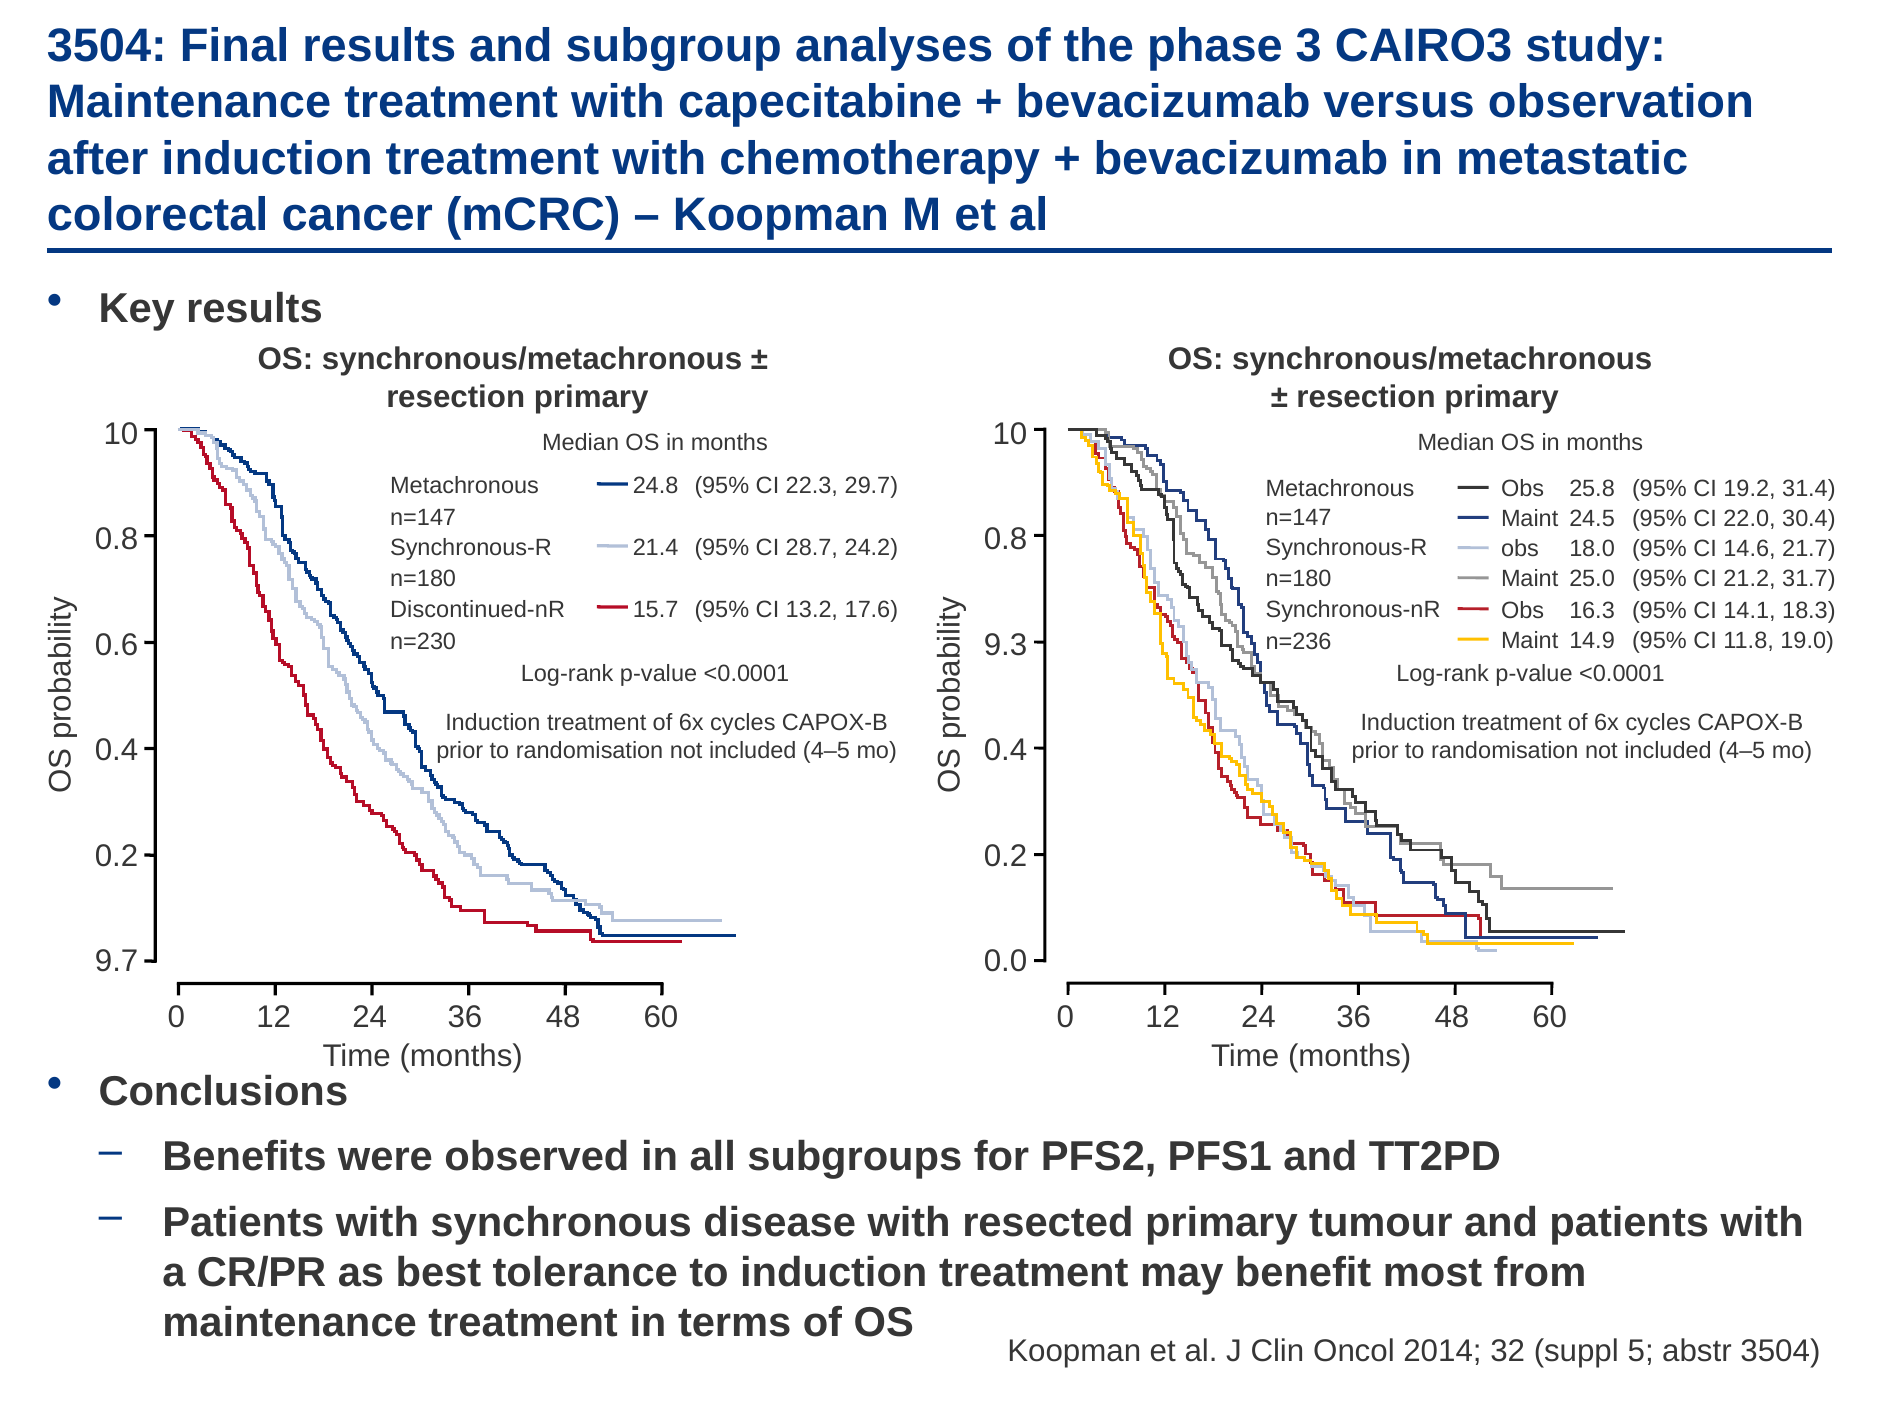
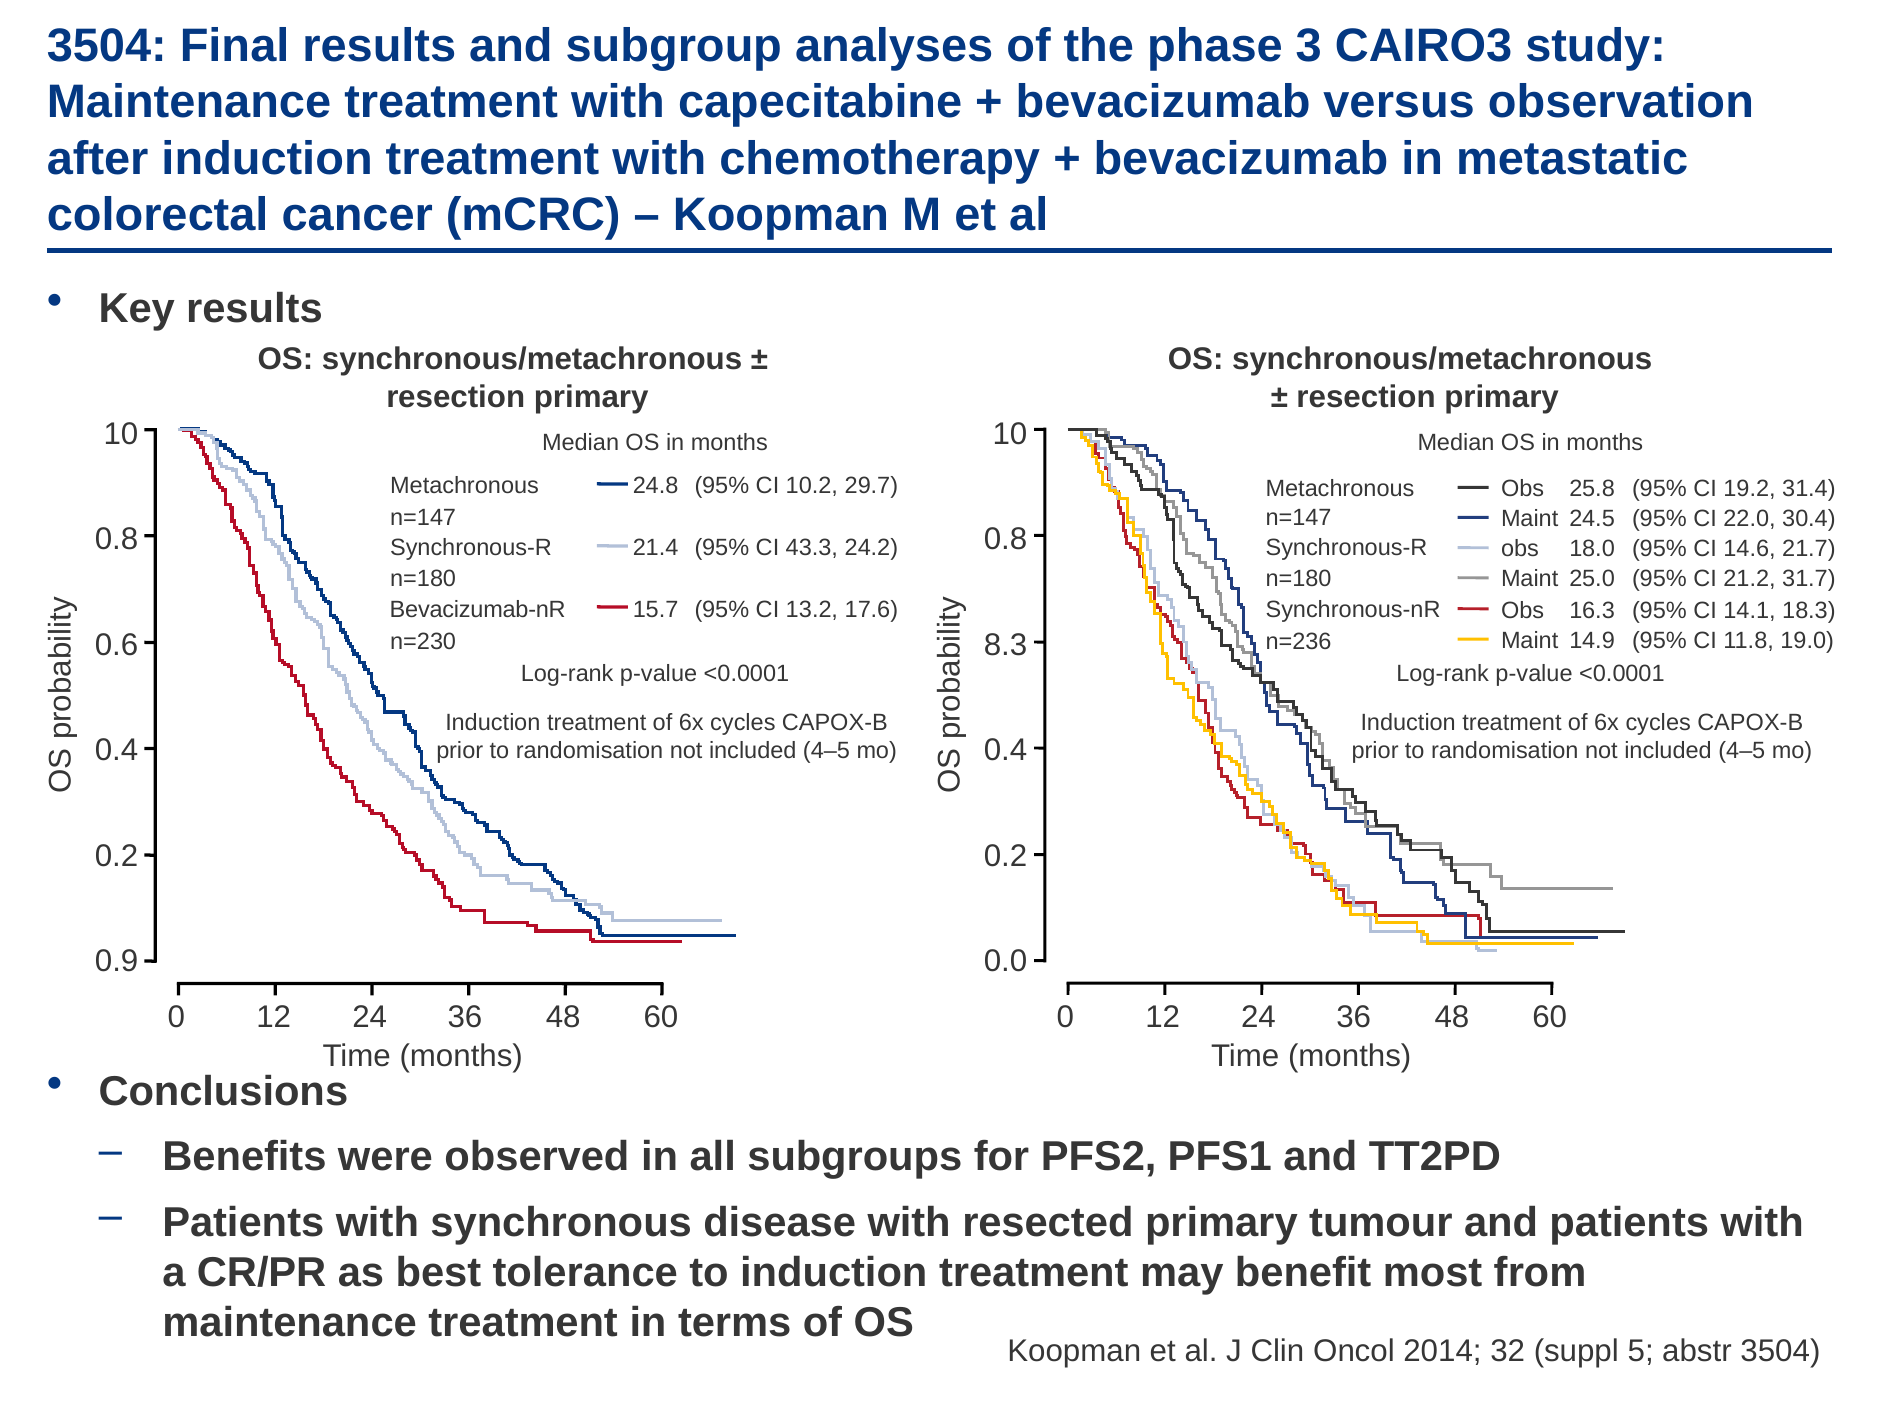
22.3: 22.3 -> 10.2 (812, 486)
28.7: 28.7 -> 43.3 (812, 548)
Discontinued-nR: Discontinued-nR -> Bevacizumab-nR (478, 610)
9.3: 9.3 -> 8.3 (1006, 645)
9.7: 9.7 -> 0.9 (117, 961)
